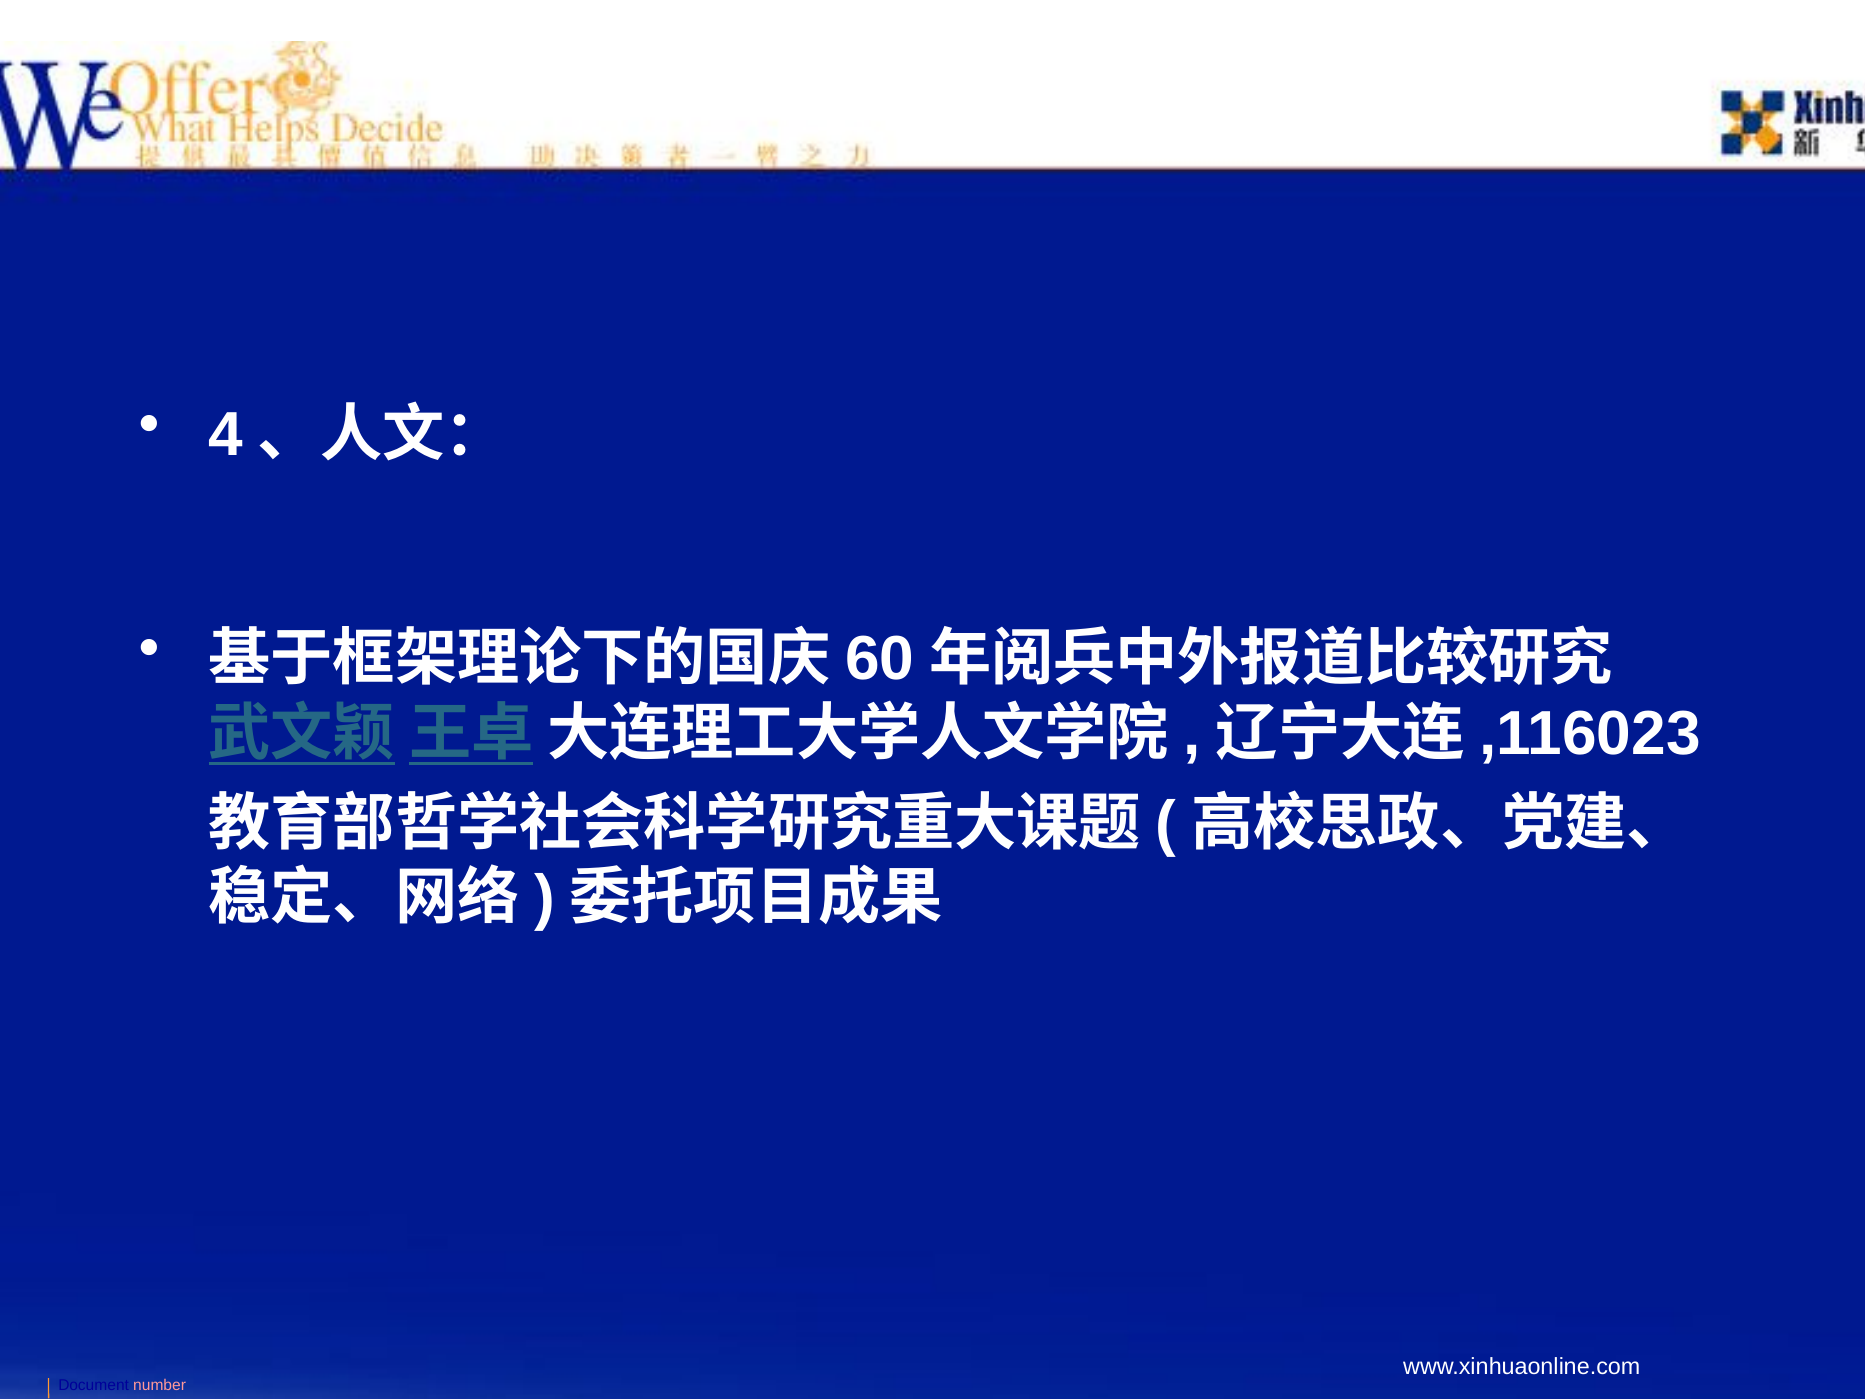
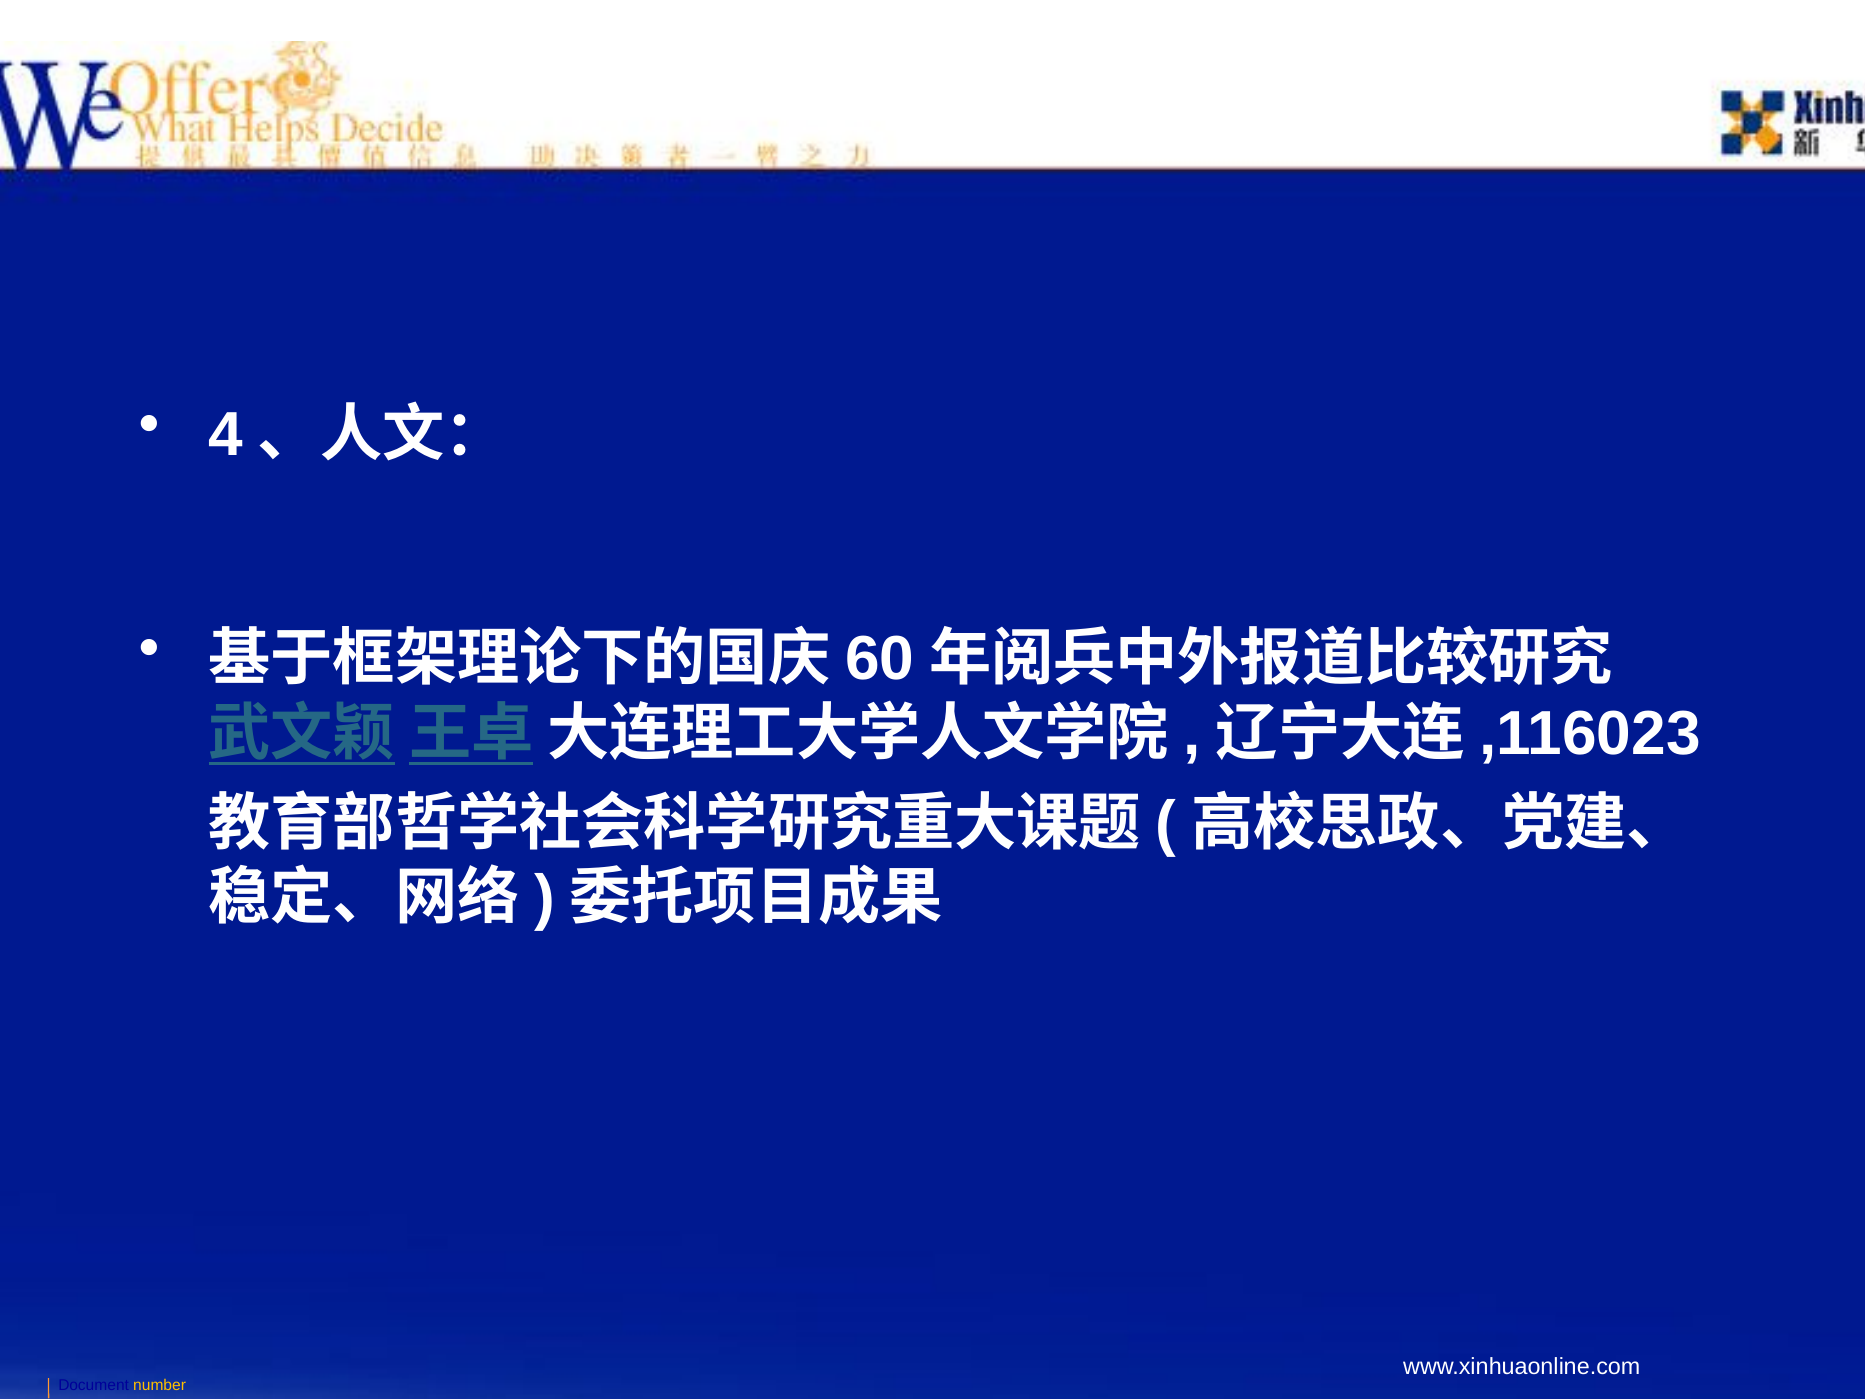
number colour: pink -> yellow (160, 1386)
